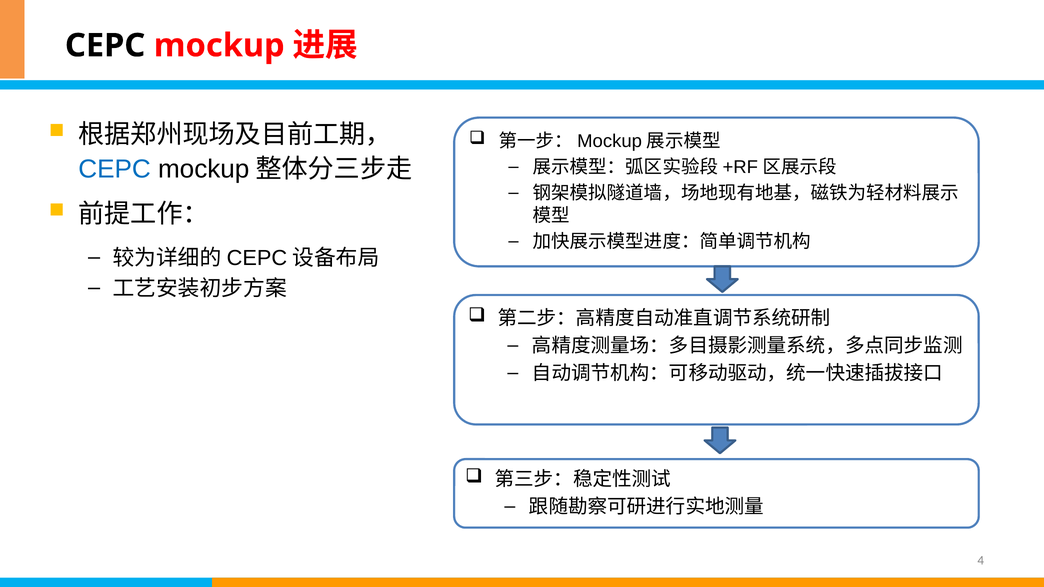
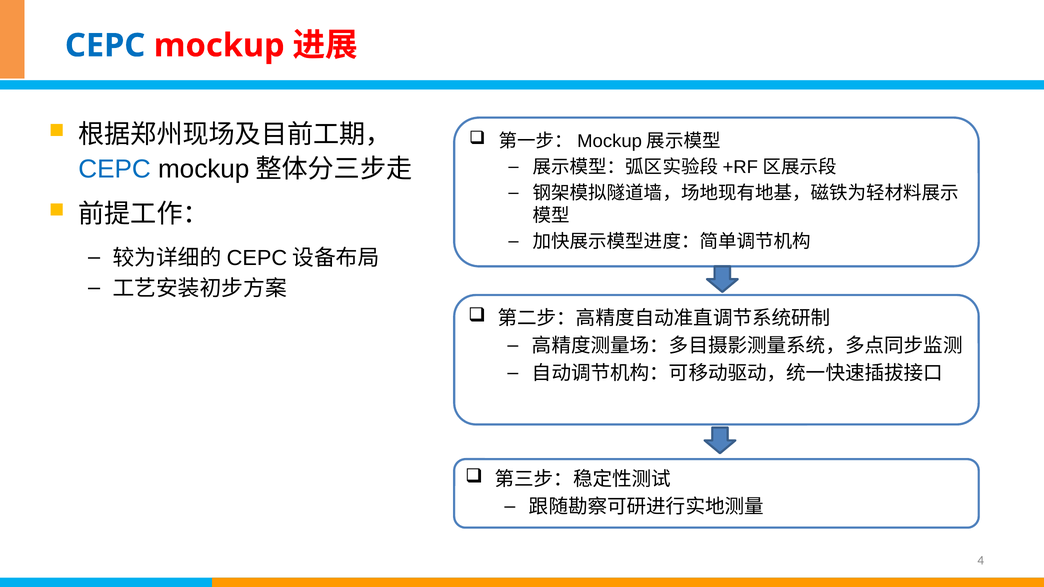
CEPC colour: black -> blue (105, 46)
